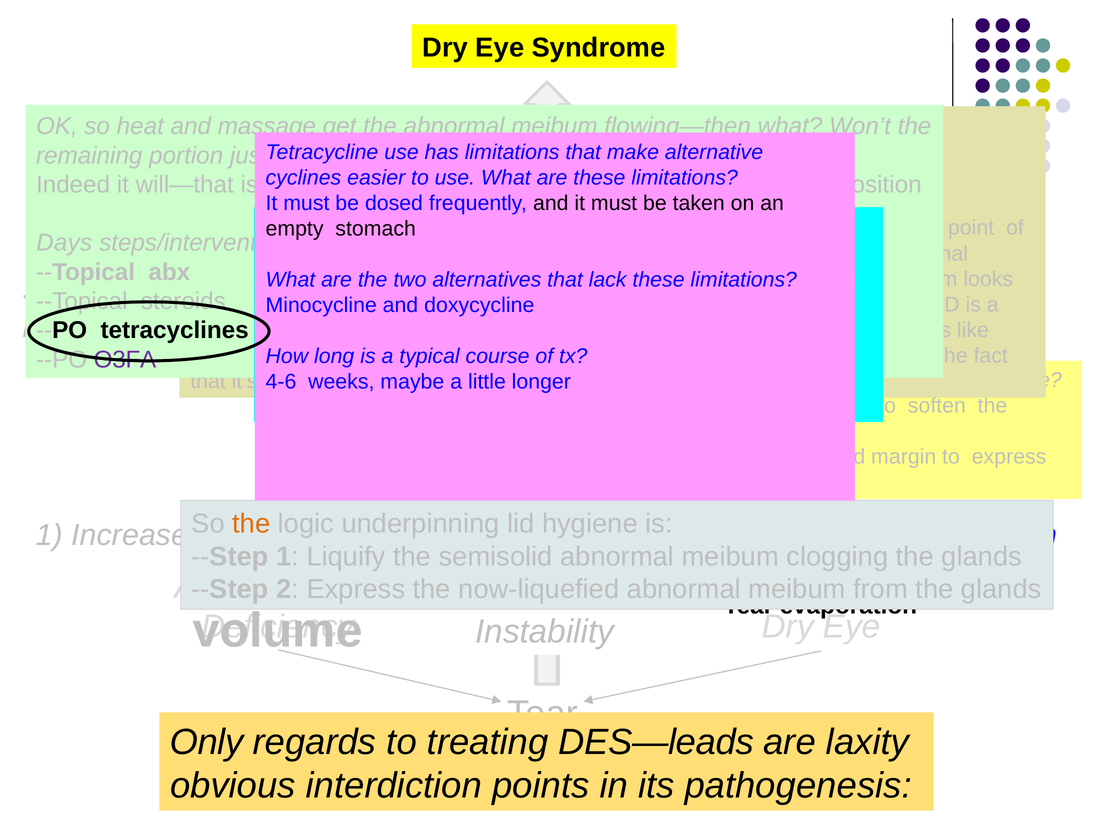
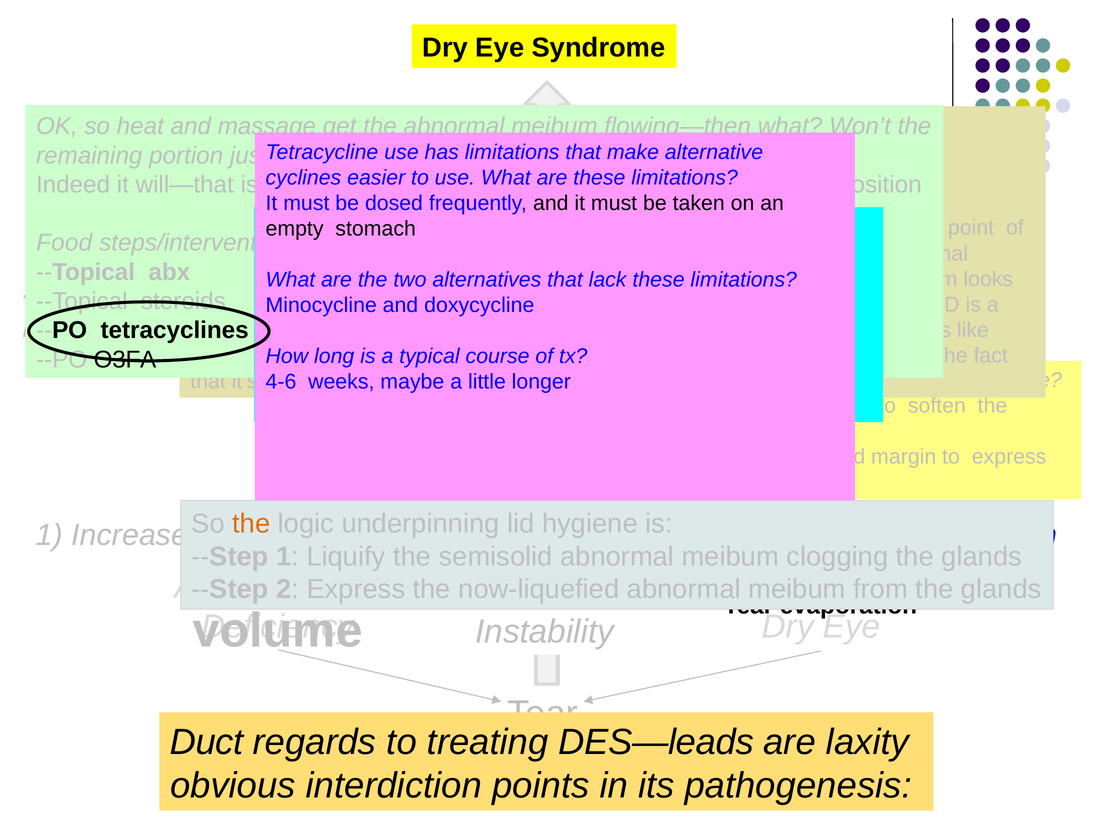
Days: Days -> Food (64, 243)
O3FA colour: purple -> black (125, 360)
Only: Only -> Duct (207, 743)
